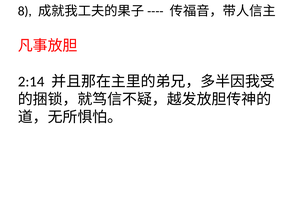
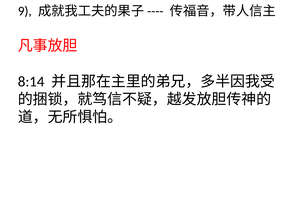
8: 8 -> 9 (25, 11)
2:14: 2:14 -> 8:14 (31, 82)
